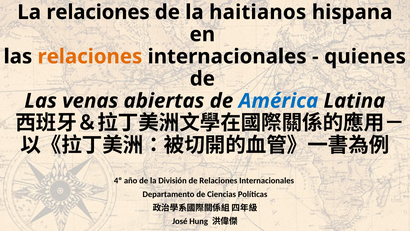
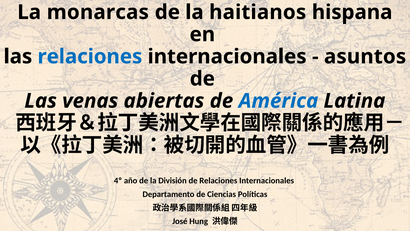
La relaciones: relaciones -> monarcas (98, 12)
relaciones colour: orange -> blue (90, 56)
quienes: quienes -> asuntos (365, 56)
